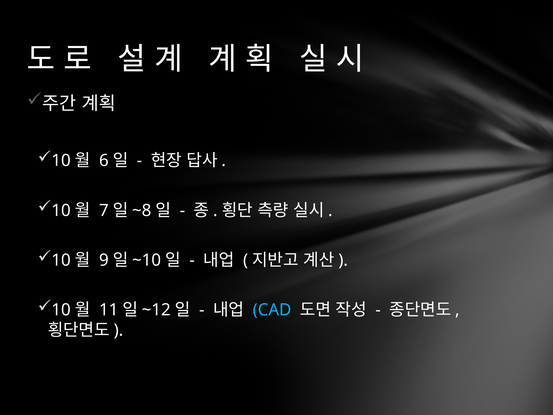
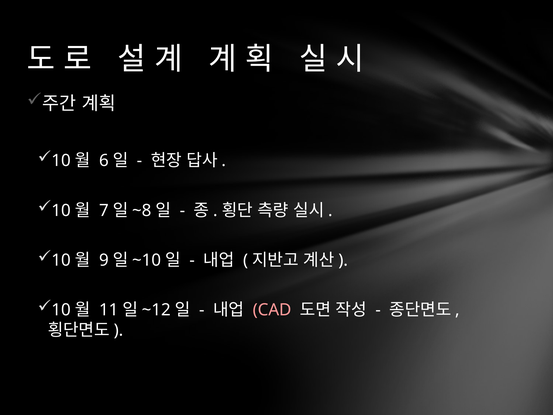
CAD colour: light blue -> pink (272, 310)
